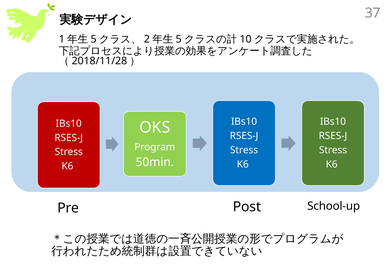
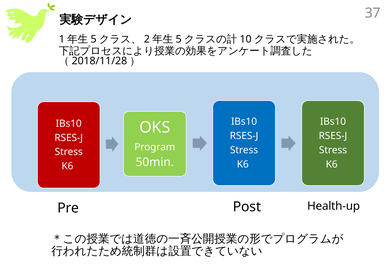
School-up: School-up -> Health-up (334, 206)
